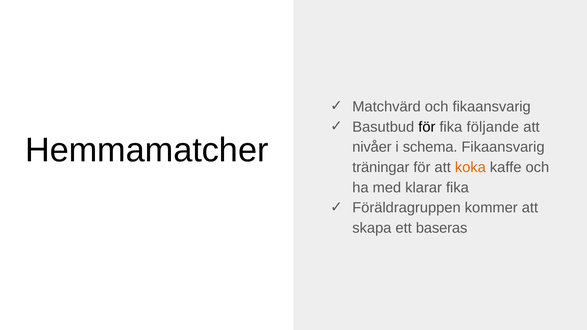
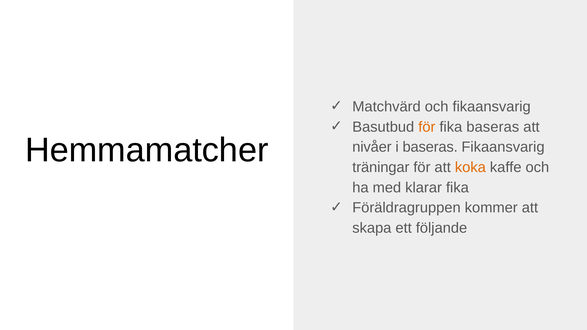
för colour: black -> orange (427, 127)
fika följande: följande -> baseras (493, 127)
i schema: schema -> baseras (430, 147)
baseras: baseras -> följande (442, 228)
